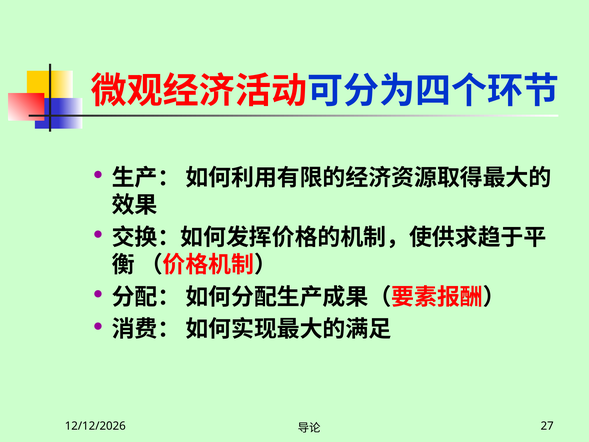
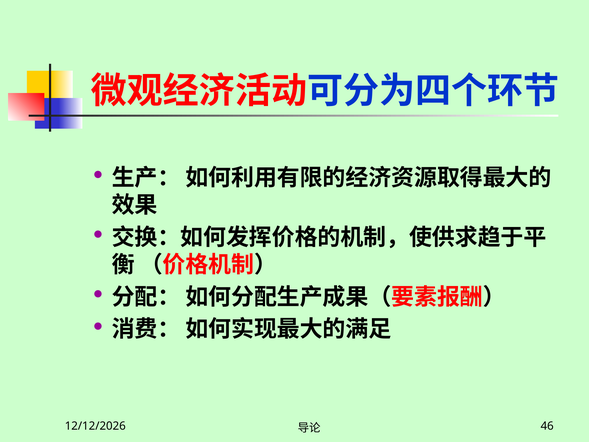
27: 27 -> 46 (547, 426)
